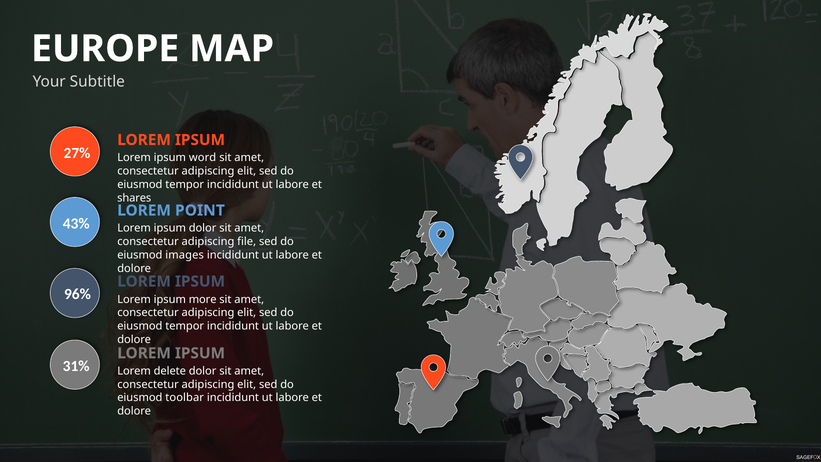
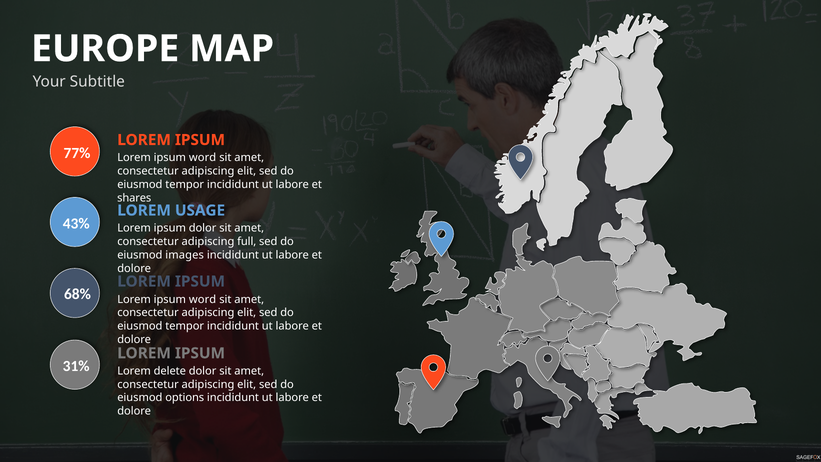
27%: 27% -> 77% (77, 153)
POINT: POINT -> USAGE (200, 210)
file: file -> full (247, 242)
96%: 96% -> 68% (77, 294)
more: more -> word (203, 299)
toolbar: toolbar -> options (185, 398)
